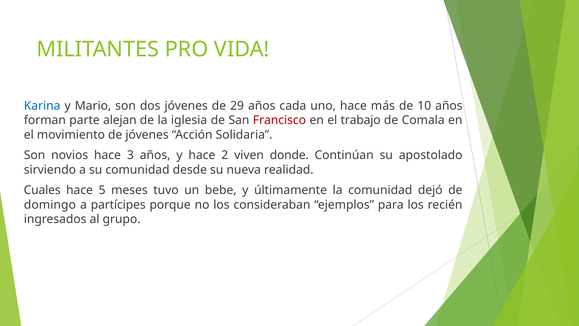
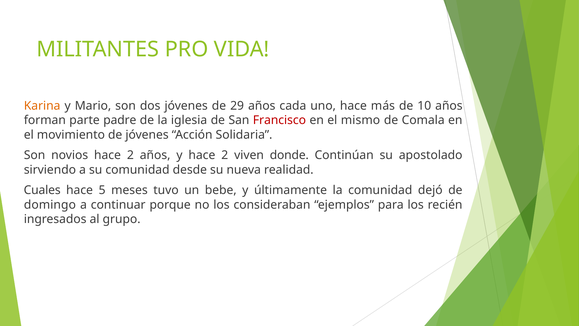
Karina colour: blue -> orange (42, 106)
alejan: alejan -> padre (120, 120)
trabajo: trabajo -> mismo (361, 120)
novios hace 3: 3 -> 2 (130, 155)
partícipes: partícipes -> continuar (118, 205)
